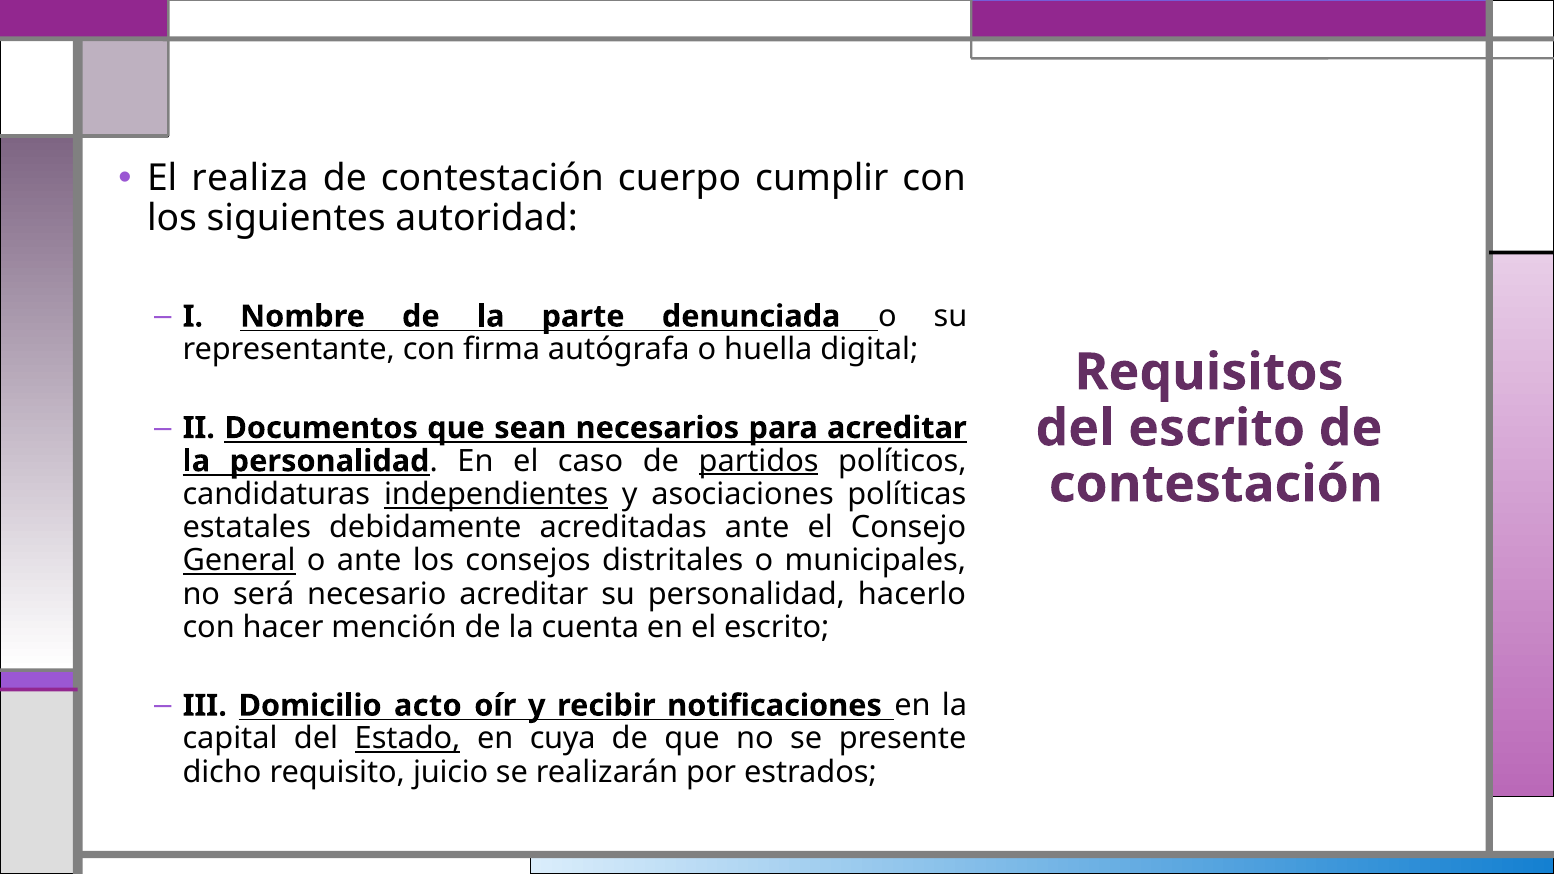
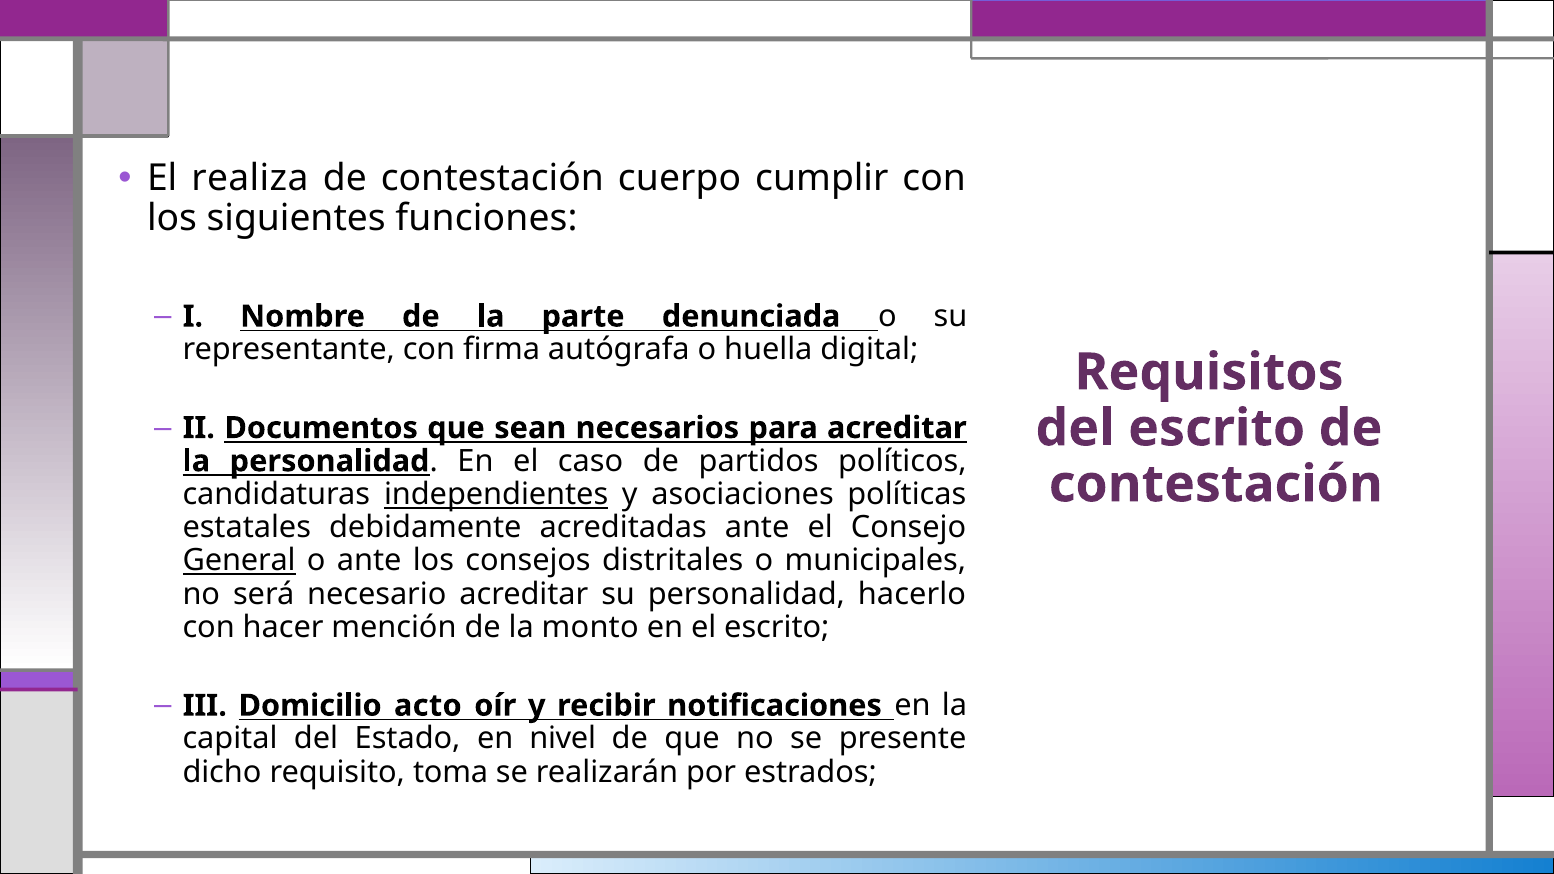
autoridad: autoridad -> funciones (487, 218)
partidos underline: present -> none (759, 461)
cuenta: cuenta -> monto (590, 628)
Estado underline: present -> none (408, 739)
cuya: cuya -> nivel (563, 739)
juicio: juicio -> toma (451, 772)
